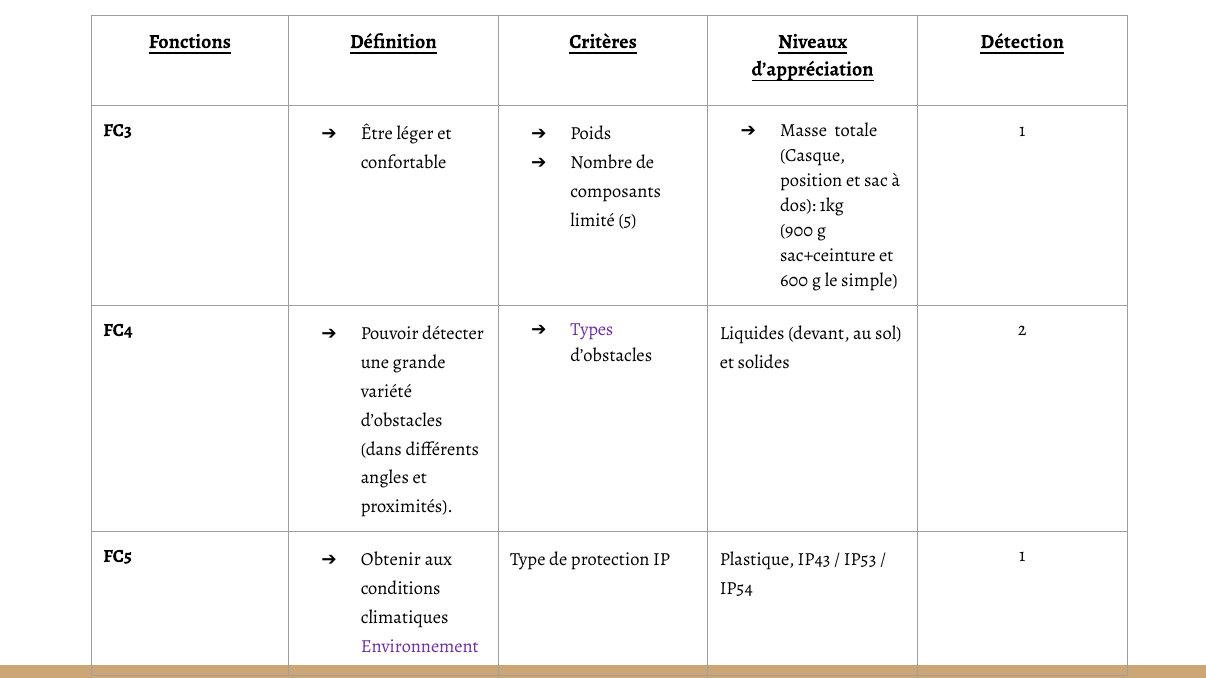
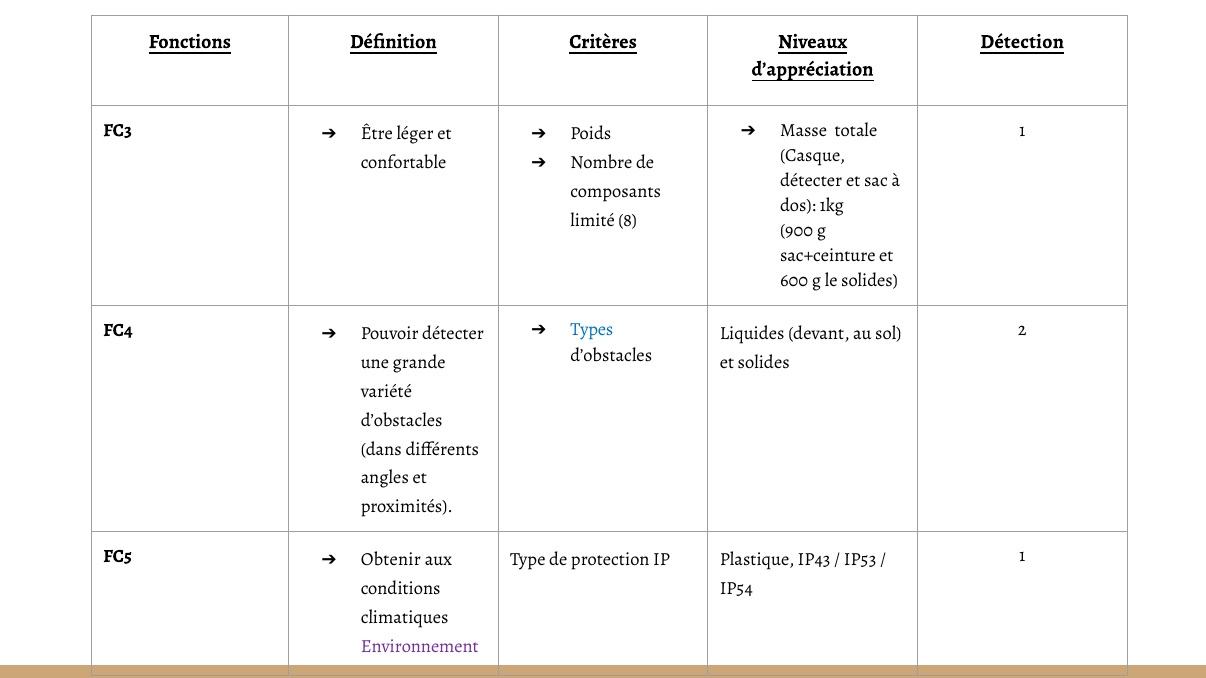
position: position -> détecter (811, 180)
5: 5 -> 8 (628, 220)
le simple: simple -> solides (869, 281)
Types colour: purple -> blue (592, 330)
